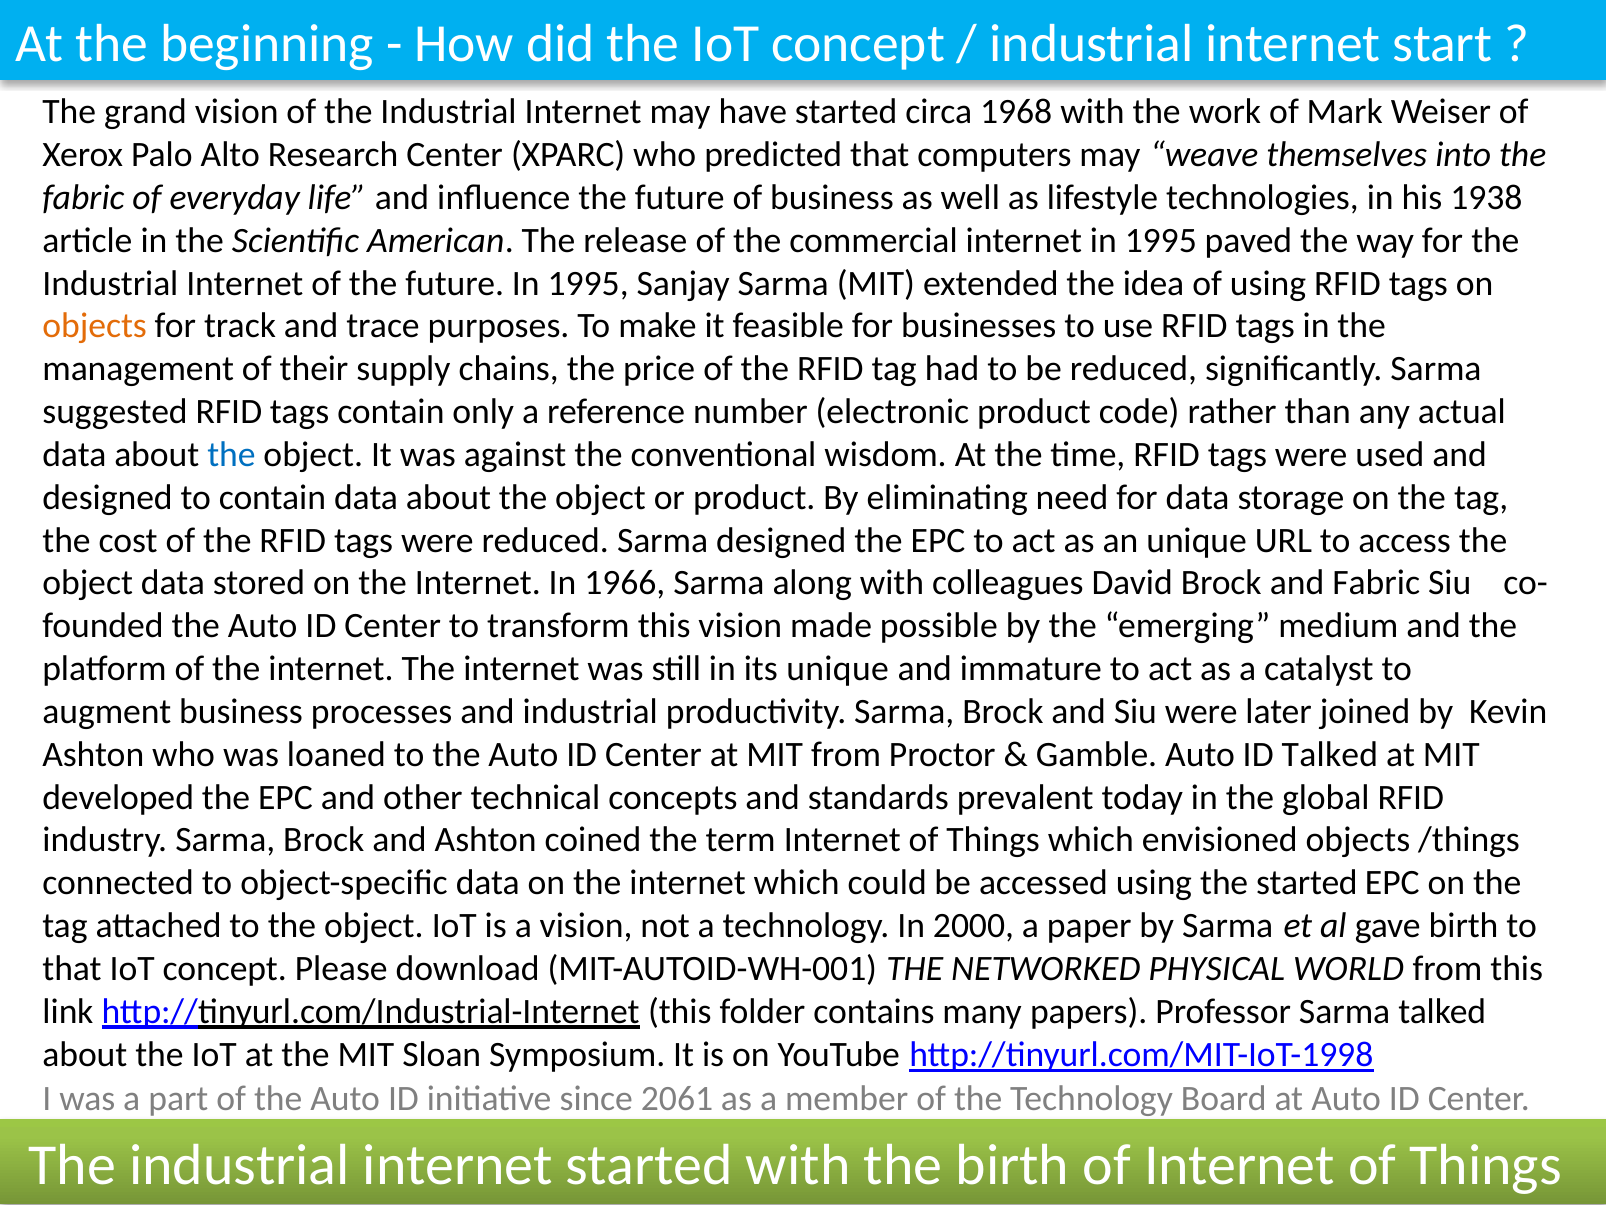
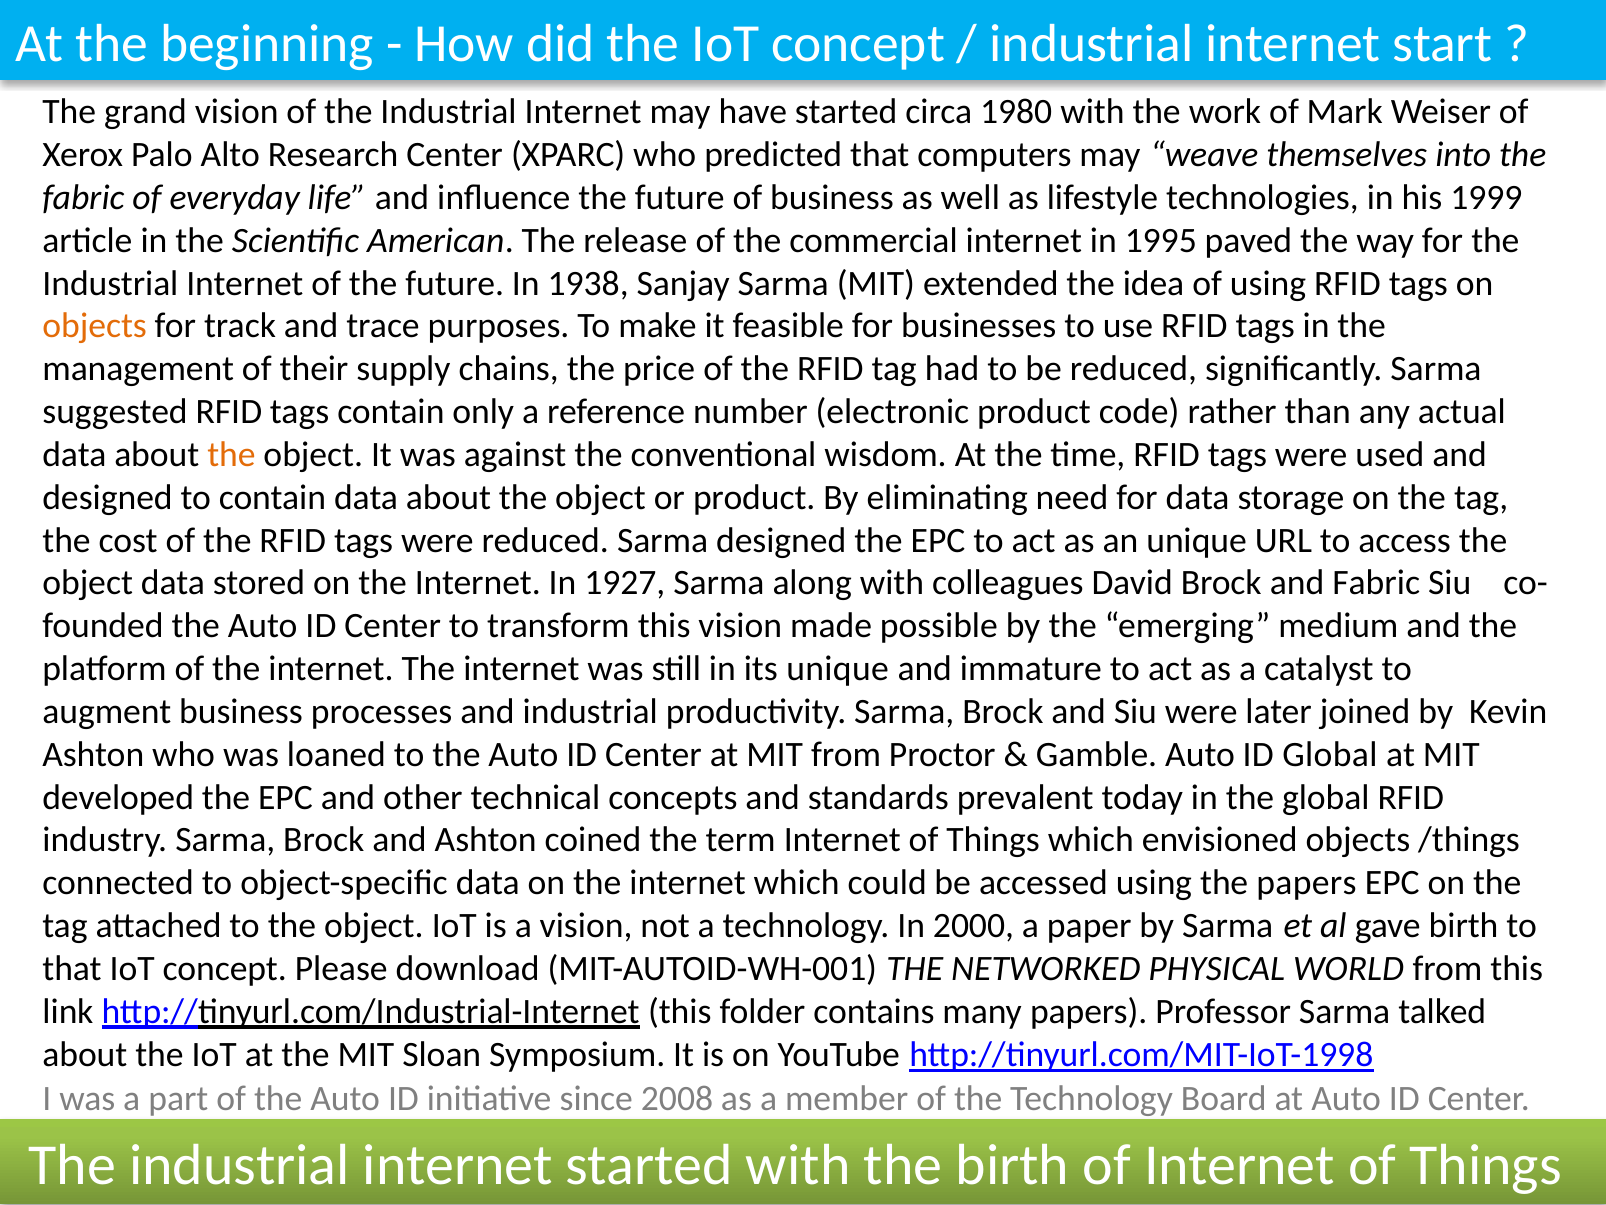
1968: 1968 -> 1980 (1016, 112)
1938: 1938 -> 1999 (1486, 198)
future In 1995: 1995 -> 1938 (588, 283)
the colour: blue -> orange (231, 454)
1966: 1966 -> 1927 (625, 583)
ID Talked: Talked -> Global (1330, 754)
the started: started -> papers (1307, 883)
2061: 2061 -> 2008 (677, 1098)
